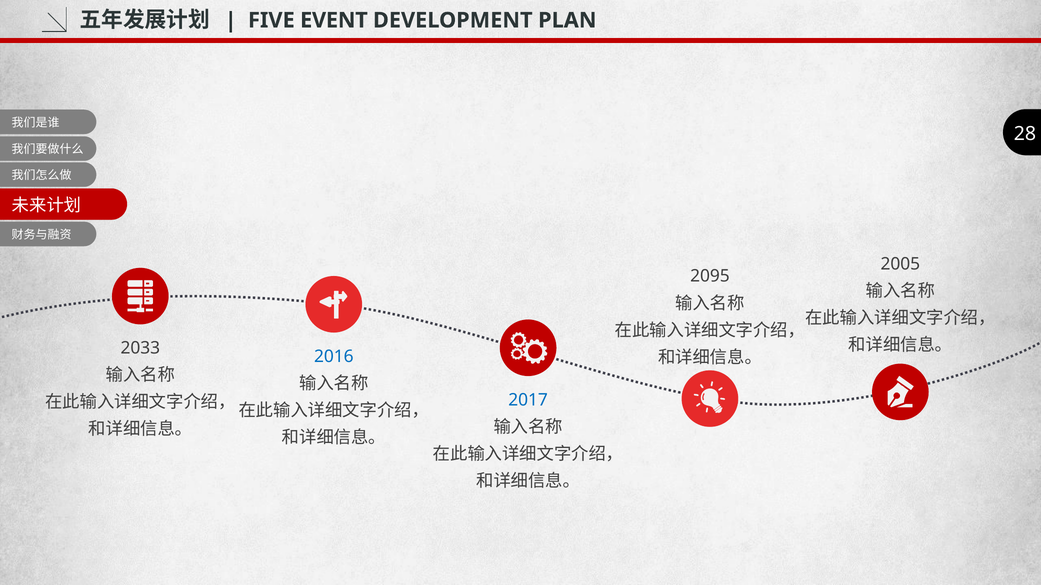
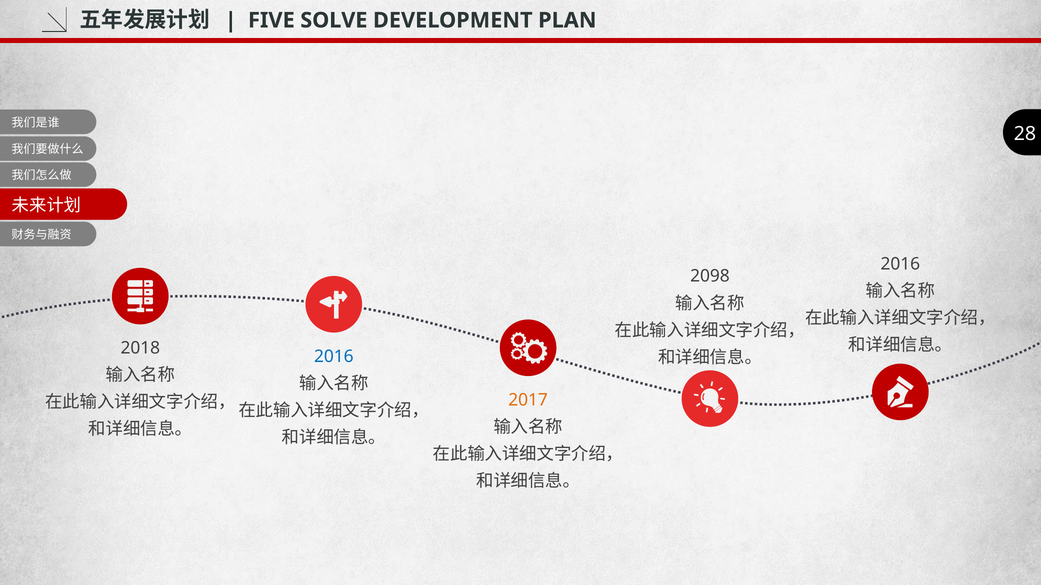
EVENT: EVENT -> SOLVE (334, 20)
2005: 2005 -> 2016 (900, 264)
2095: 2095 -> 2098 (710, 276)
2033: 2033 -> 2018 (140, 348)
2017 colour: blue -> orange (528, 400)
